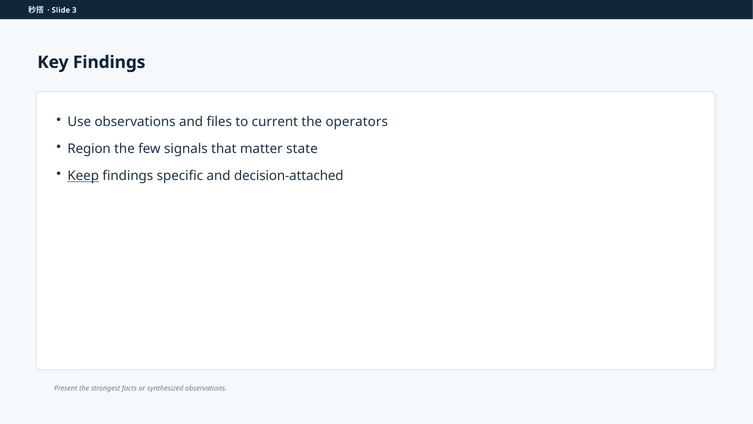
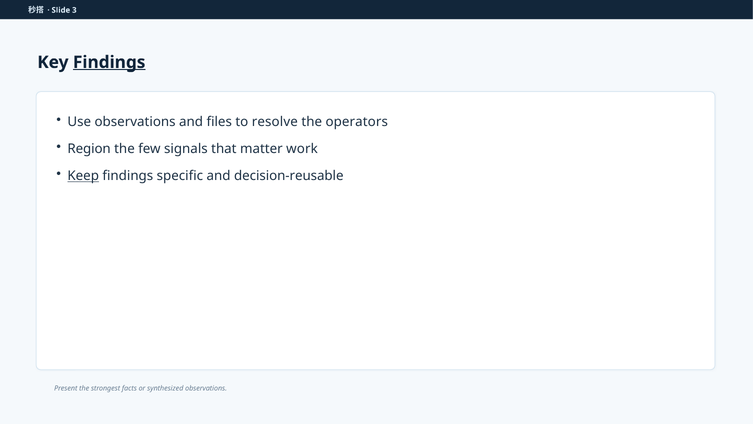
Findings underline: none -> present (109, 62)
current: current -> resolve (275, 122)
state: state -> work (302, 149)
decision-attached: decision-attached -> decision-reusable (289, 176)
